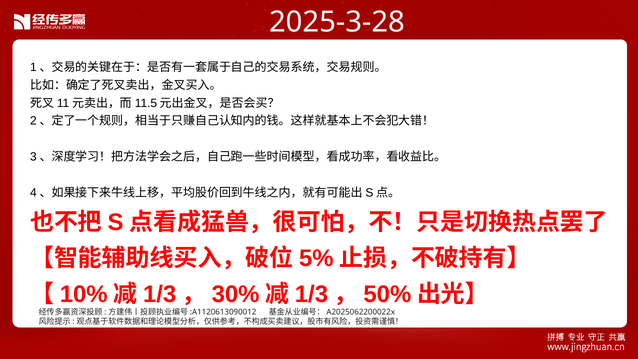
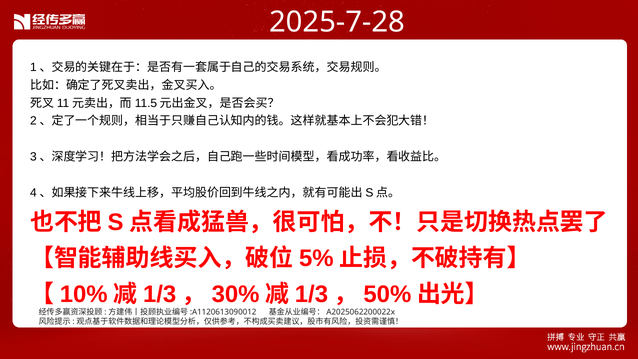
2025-3-28: 2025-3-28 -> 2025-7-28 (337, 22)
